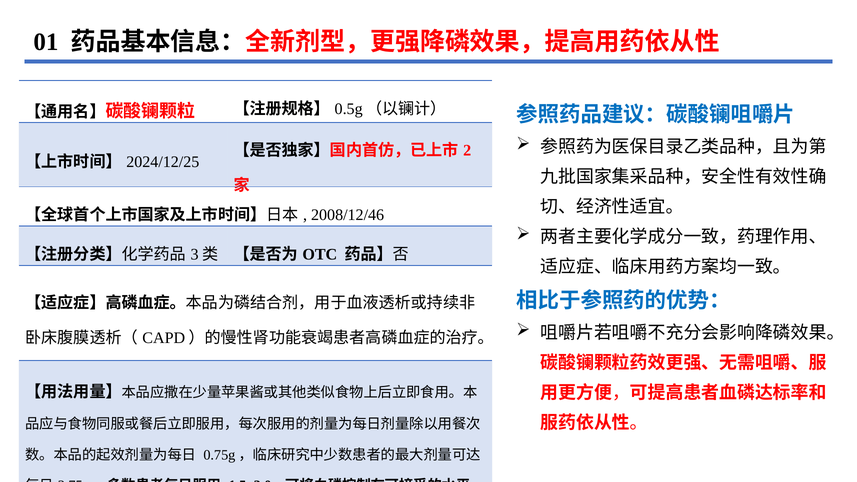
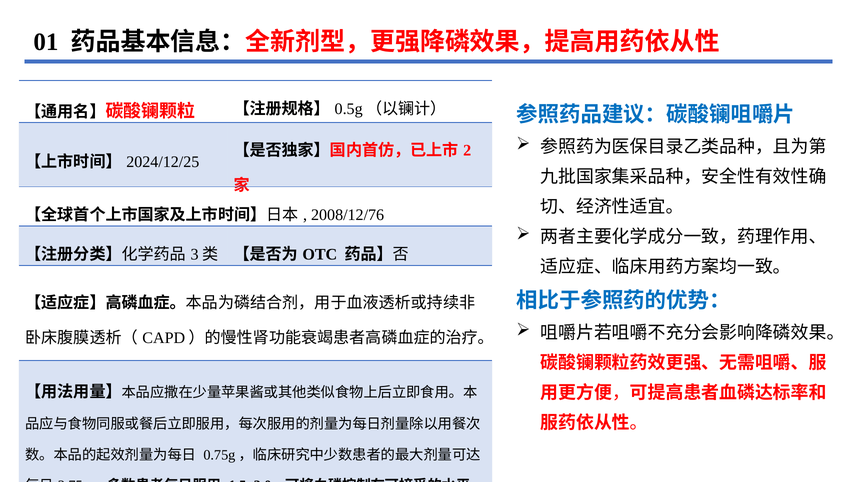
2008/12/46: 2008/12/46 -> 2008/12/76 (348, 215)
